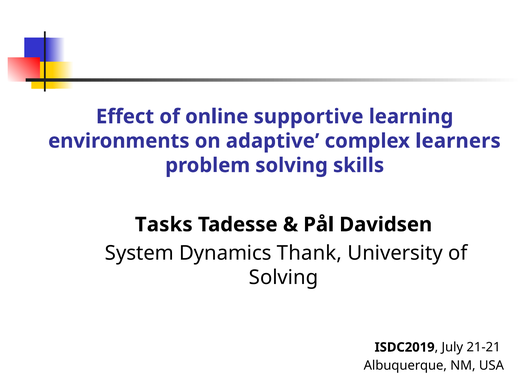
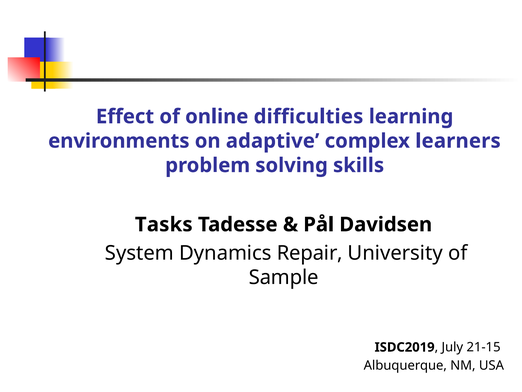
supportive: supportive -> difficulties (308, 116)
Thank: Thank -> Repair (310, 253)
Solving: Solving -> Sample (284, 277)
21-21: 21-21 -> 21-15 (484, 347)
